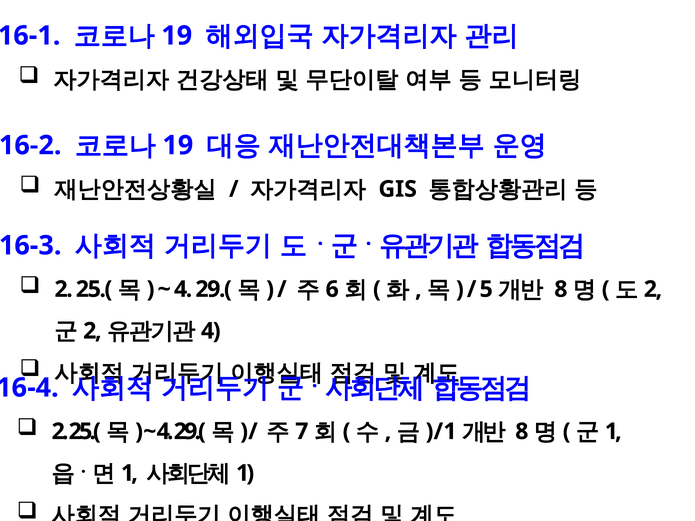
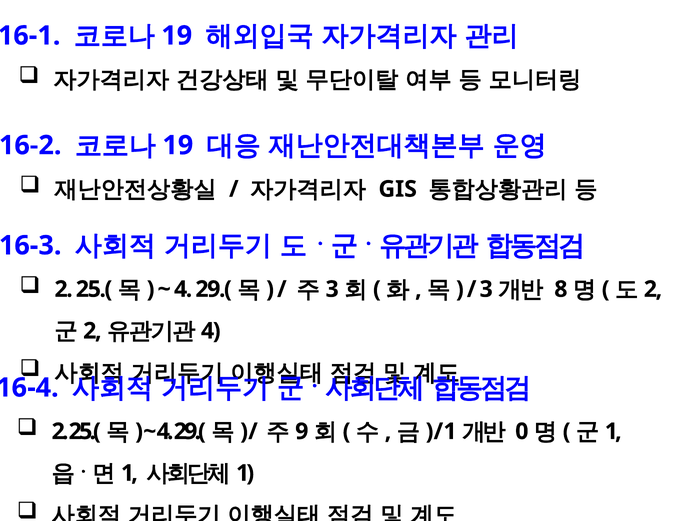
6: 6 -> 3 (332, 289)
5: 5 -> 3 (486, 289)
7: 7 -> 9 (302, 432)
8: 8 -> 0 (522, 432)
